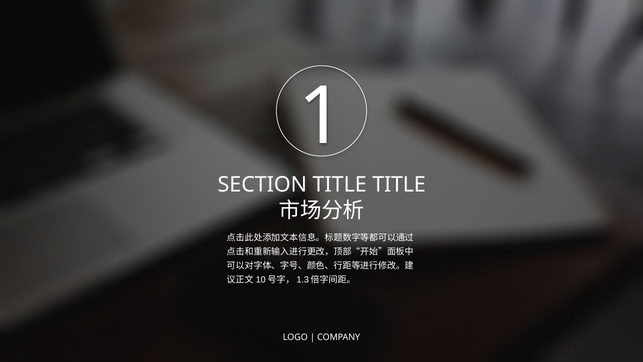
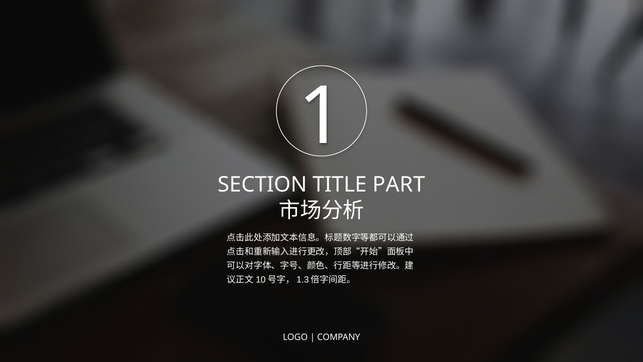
TITLE TITLE: TITLE -> PART (399, 185)
